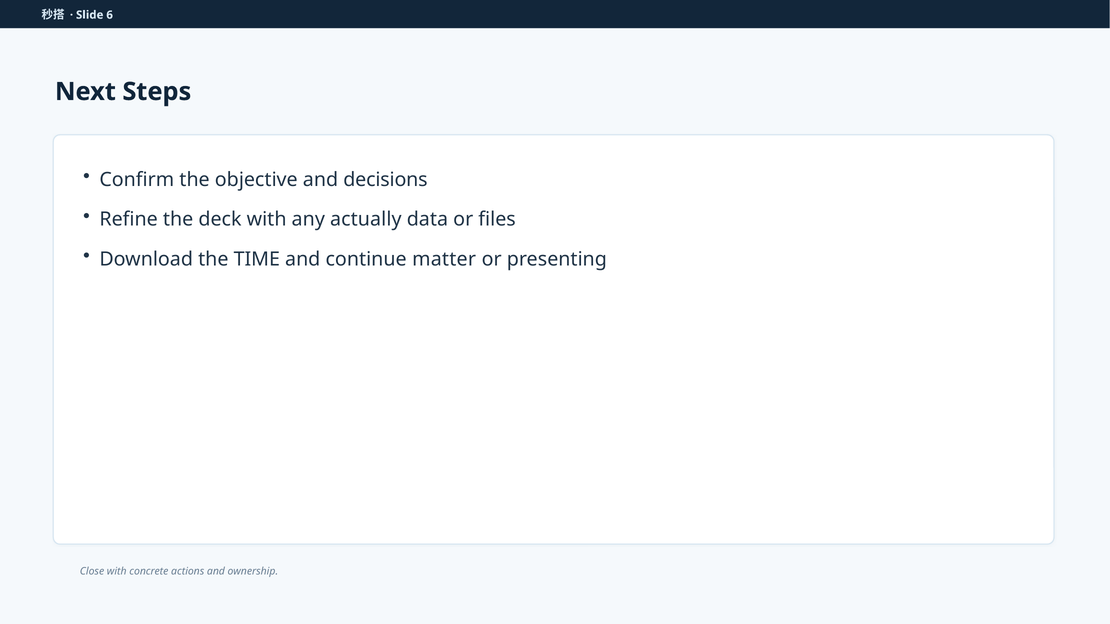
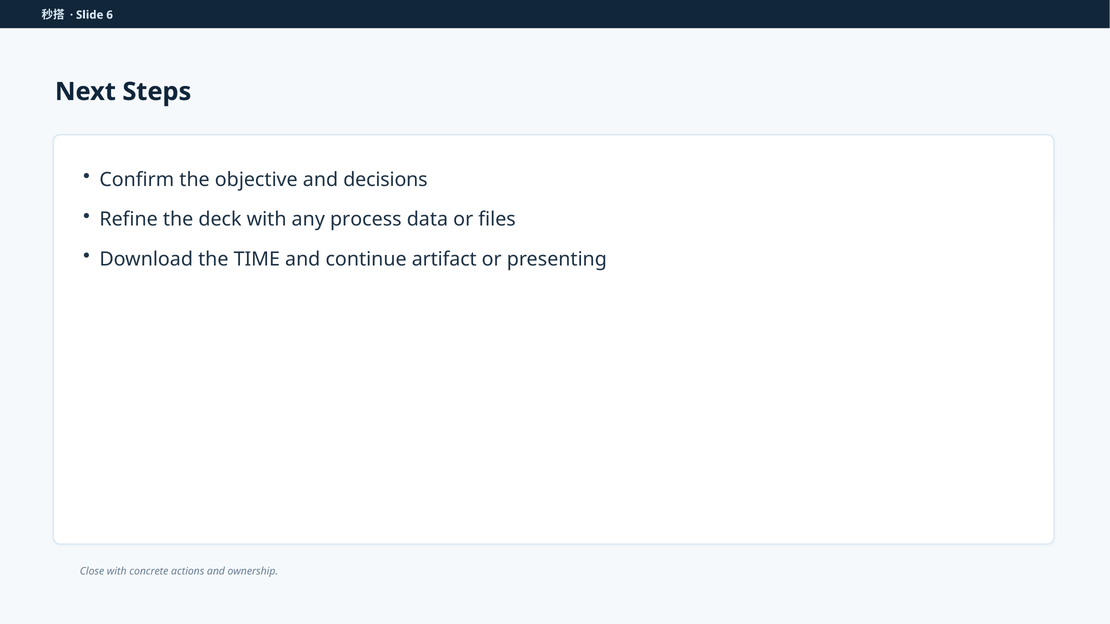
actually: actually -> process (366, 219)
matter: matter -> artifact (444, 259)
